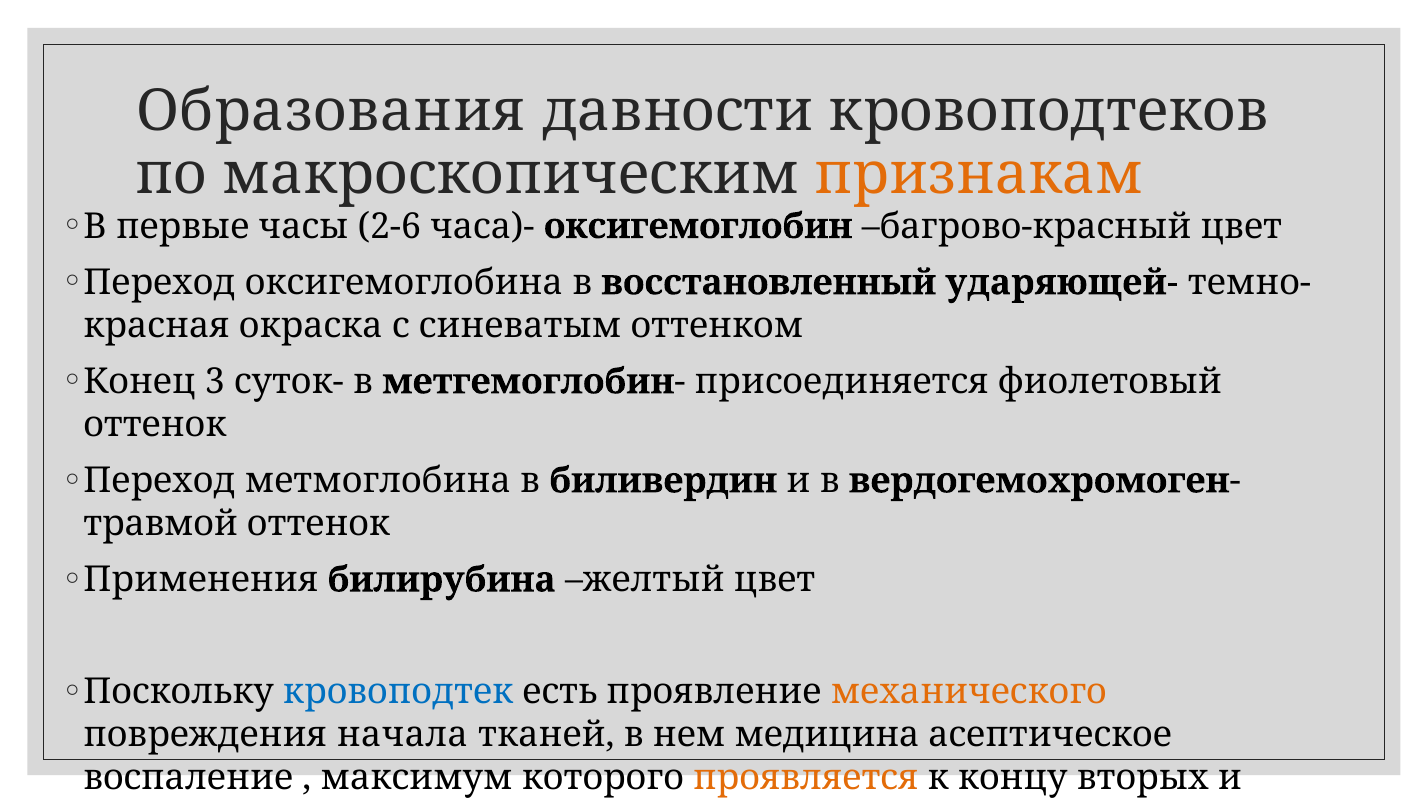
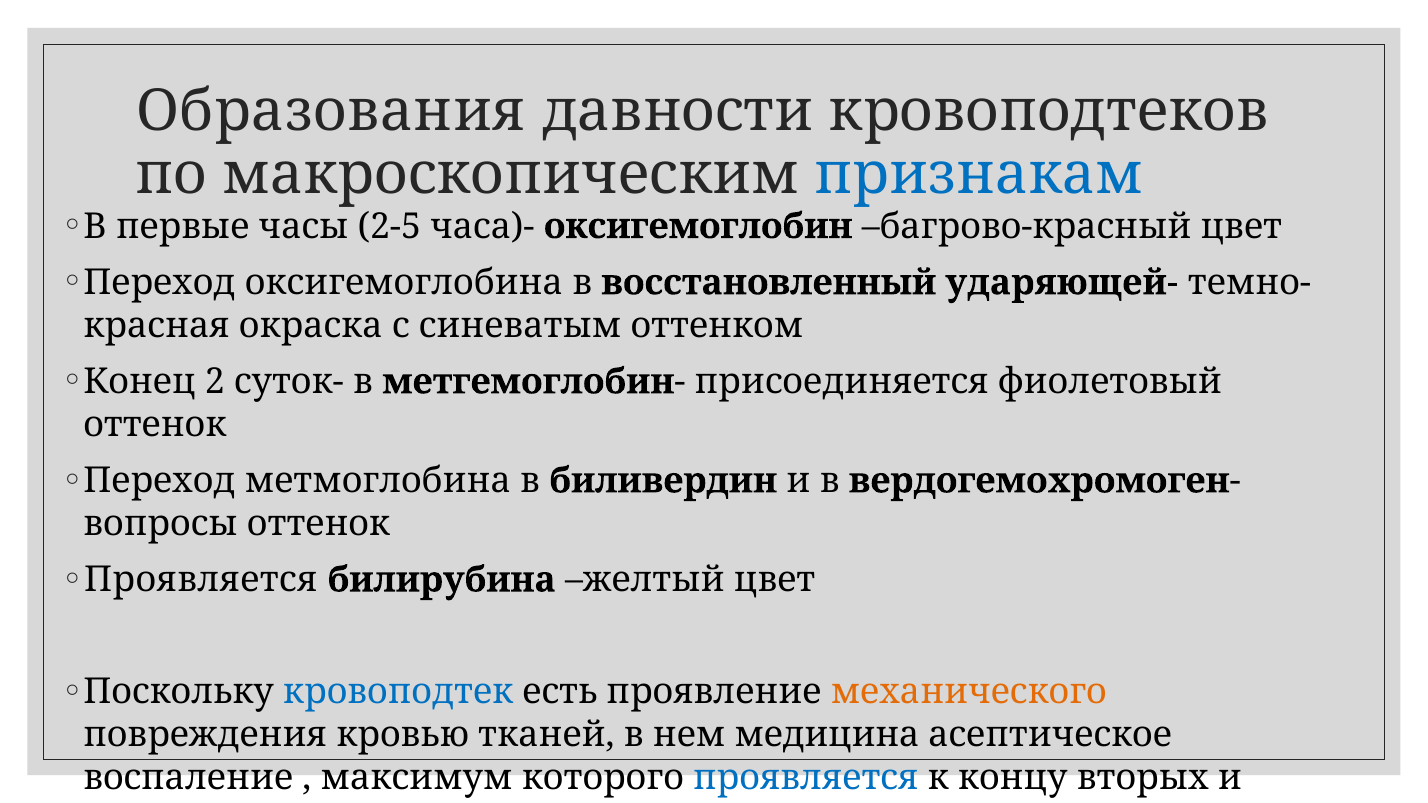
признакам colour: orange -> blue (979, 174)
2-6: 2-6 -> 2-5 (389, 226)
3: 3 -> 2 (215, 382)
травмой: травмой -> вопросы (161, 524)
Применения: Применения -> Проявляется (201, 580)
начала: начала -> кровью (403, 735)
проявляется colour: orange -> blue (806, 778)
